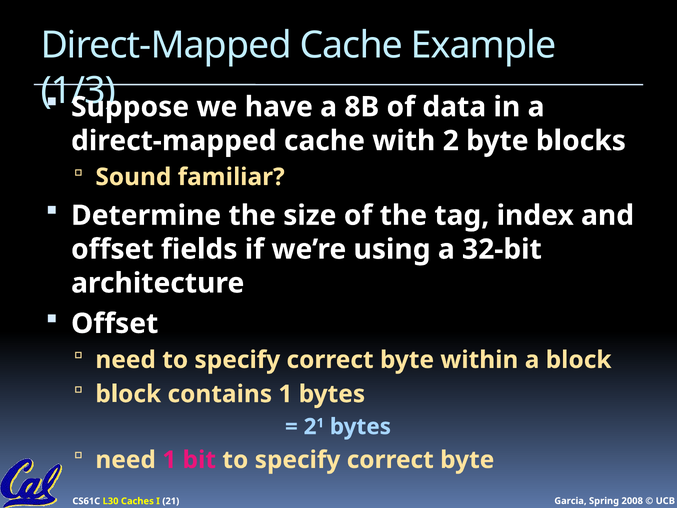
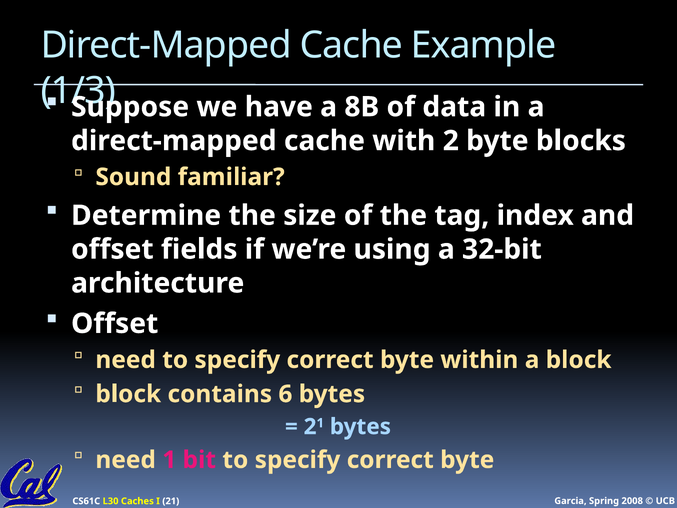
contains 1: 1 -> 6 (285, 394)
